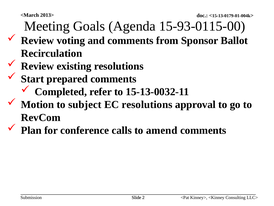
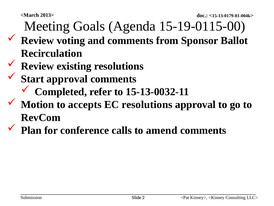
15-93-0115-00: 15-93-0115-00 -> 15-19-0115-00 (202, 26)
Start prepared: prepared -> approval (67, 79)
subject: subject -> accepts (85, 104)
